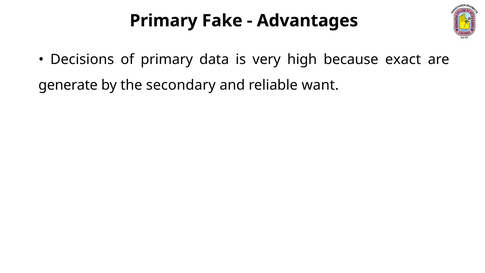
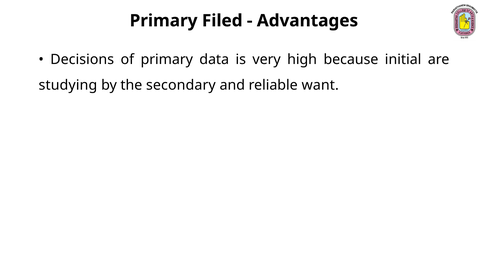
Fake: Fake -> Filed (222, 21)
exact: exact -> initial (403, 59)
generate: generate -> studying (68, 85)
